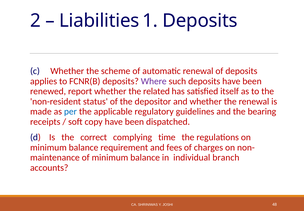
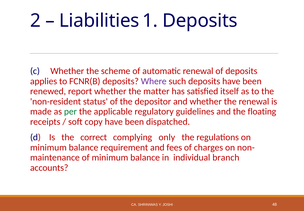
related: related -> matter (156, 91)
per colour: blue -> green (70, 111)
bearing: bearing -> floating (262, 111)
time: time -> only (167, 137)
